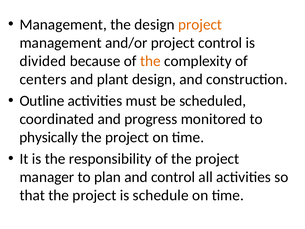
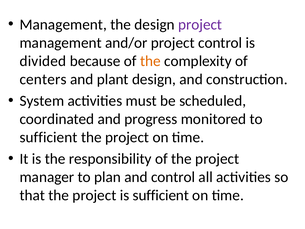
project colour: orange -> purple (200, 24)
Outline: Outline -> System (42, 101)
physically: physically -> sufficient (49, 137)
is schedule: schedule -> sufficient (161, 195)
